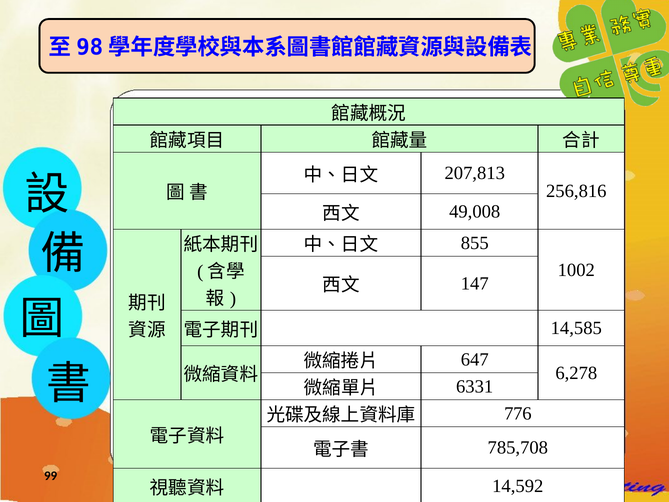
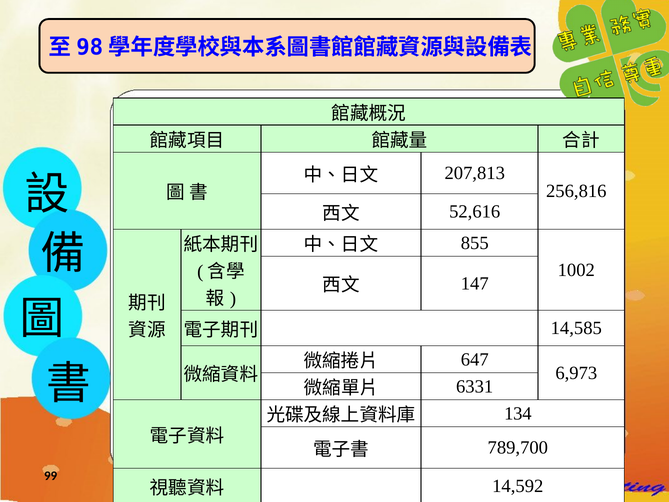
49,008: 49,008 -> 52,616 (475, 211)
6,278: 6,278 -> 6,973 (576, 373)
776: 776 -> 134 (518, 413)
785,708: 785,708 -> 789,700 (518, 448)
